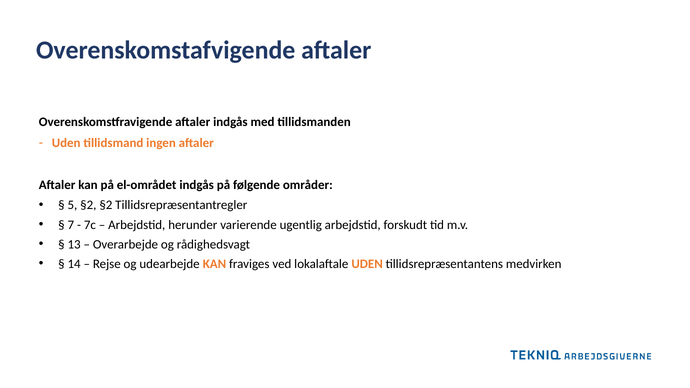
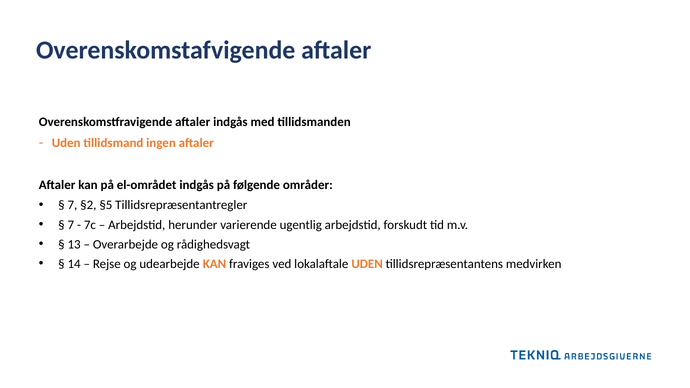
5: 5 -> 7 (72, 205)
§2 §2: §2 -> §5 (106, 205)
